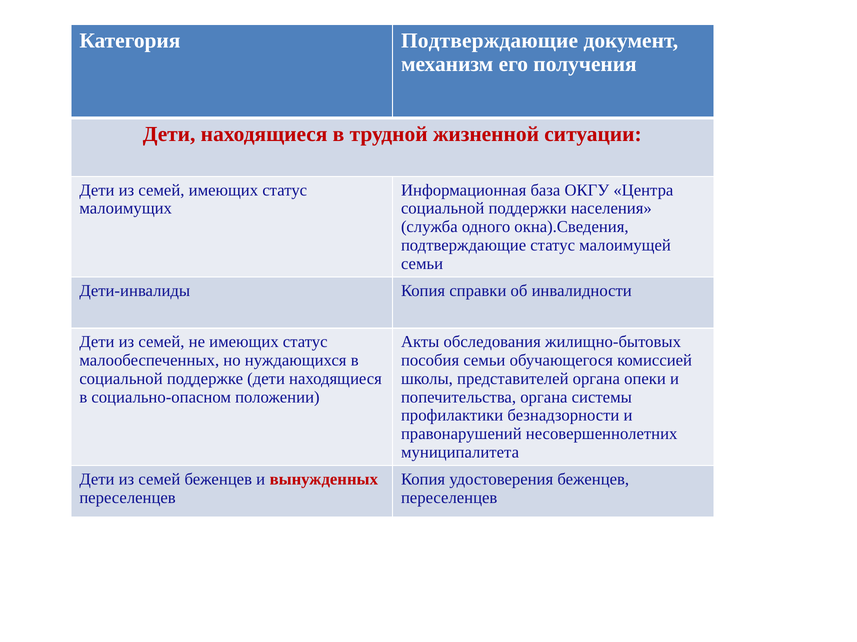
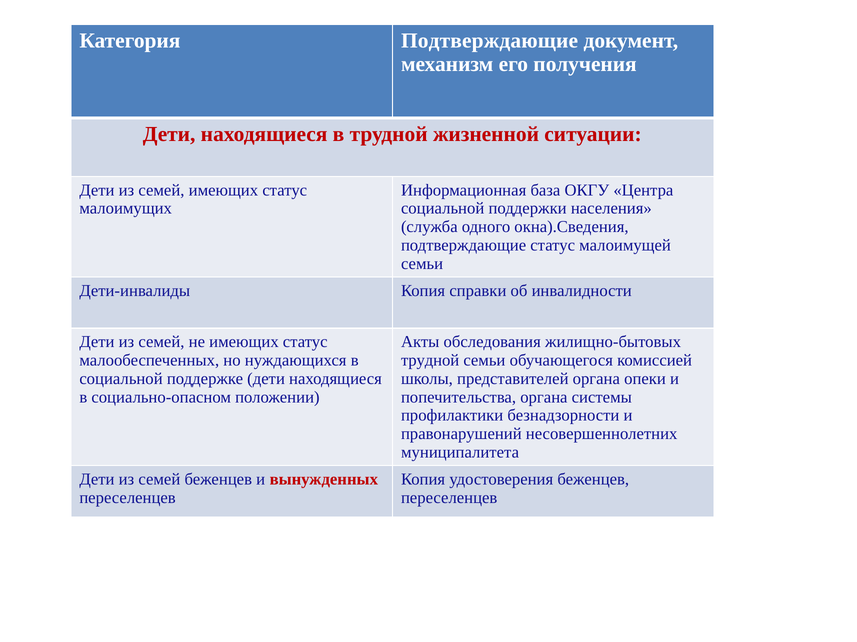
пособия: пособия -> трудной (430, 361)
